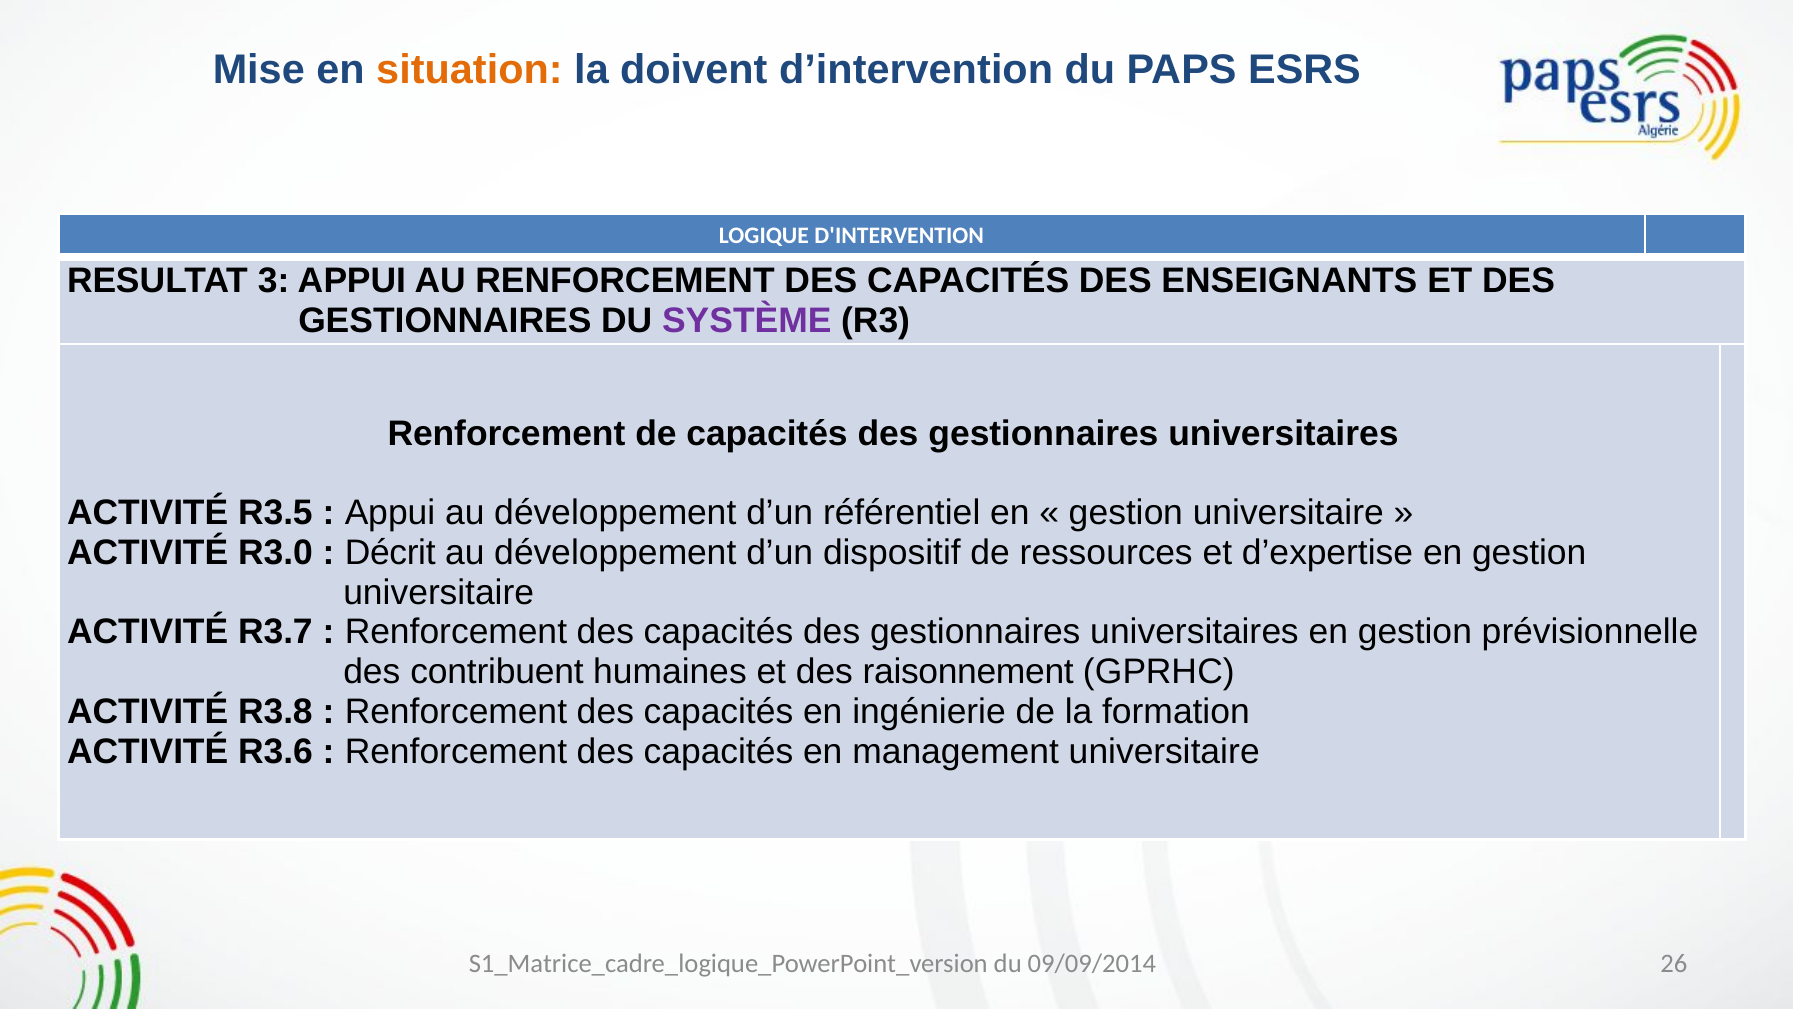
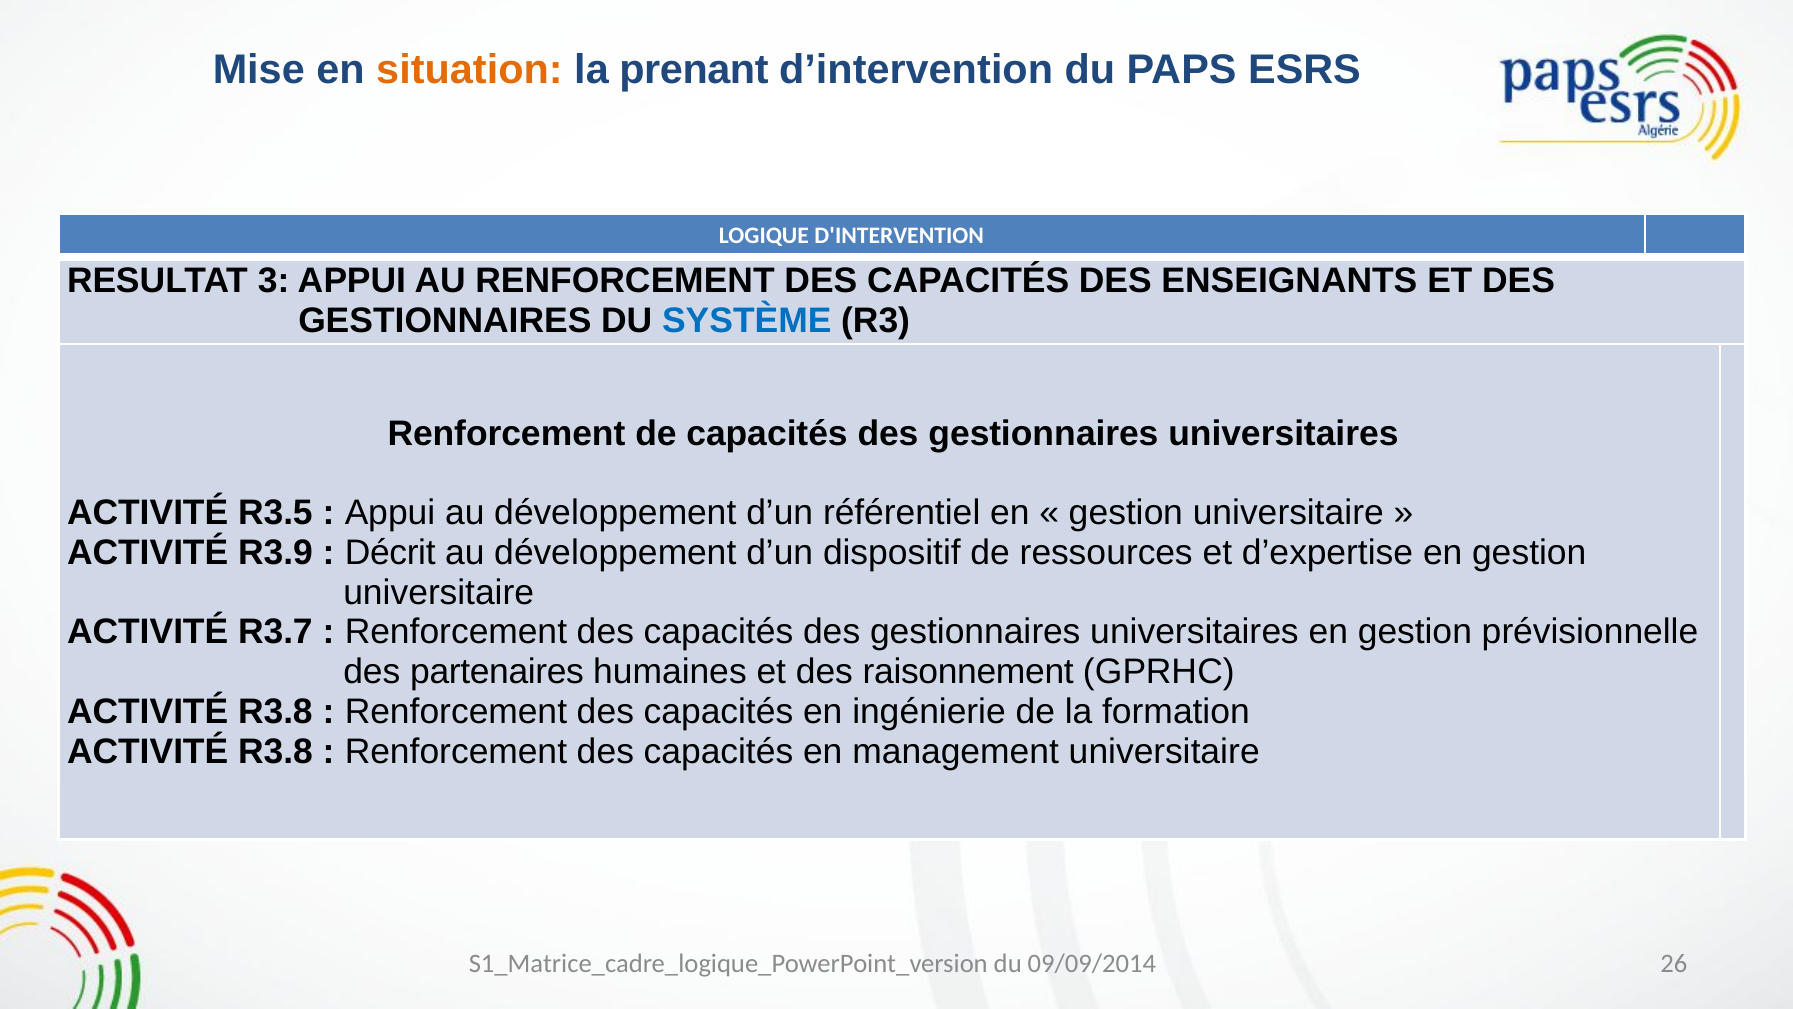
doivent: doivent -> prenant (694, 70)
SYSTÈME colour: purple -> blue (747, 321)
R3.0: R3.0 -> R3.9 (275, 553)
contribuent: contribuent -> partenaires (497, 672)
R3.6: R3.6 -> R3.8 (275, 751)
